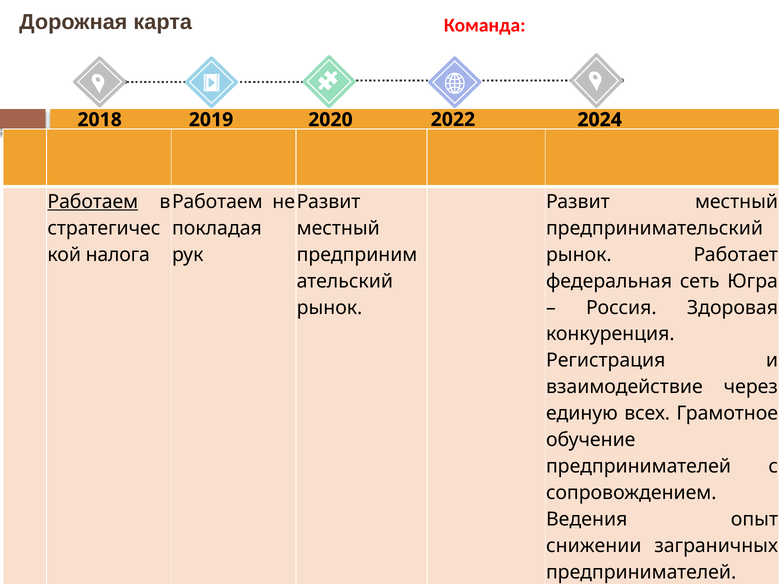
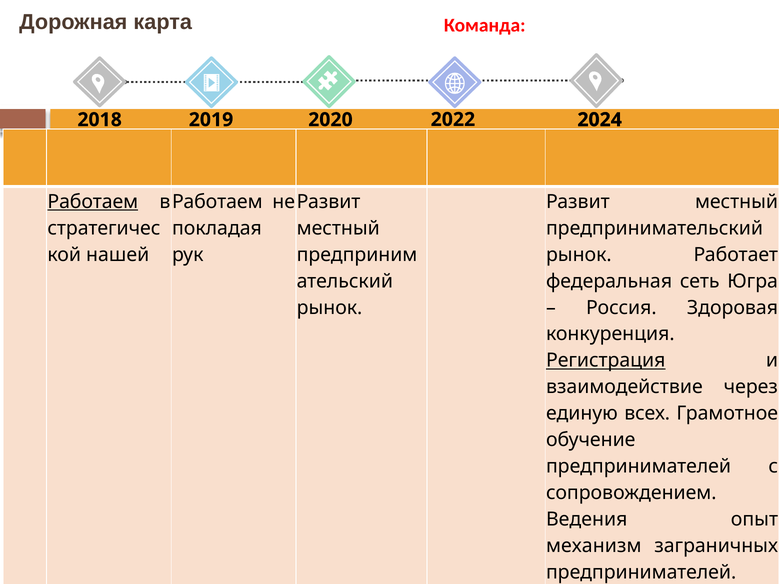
налога: налога -> нашей (118, 255)
Регистрация underline: none -> present (606, 361)
снижении: снижении -> механизм (594, 546)
